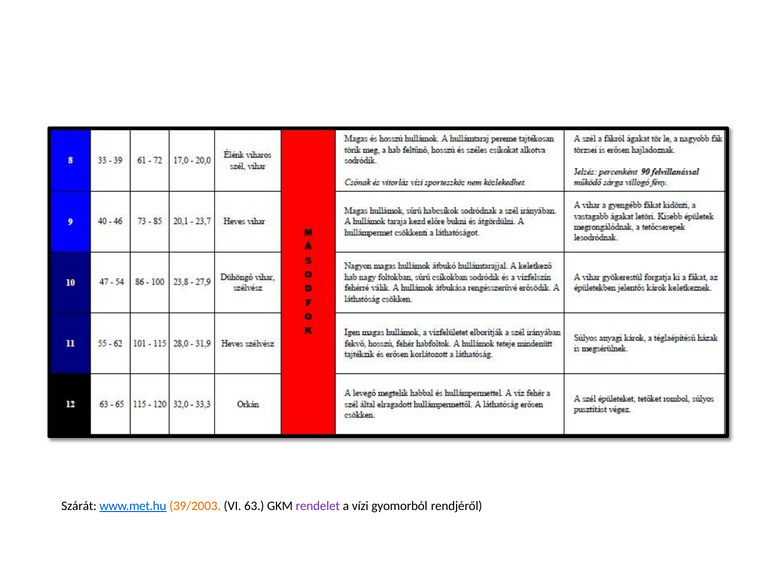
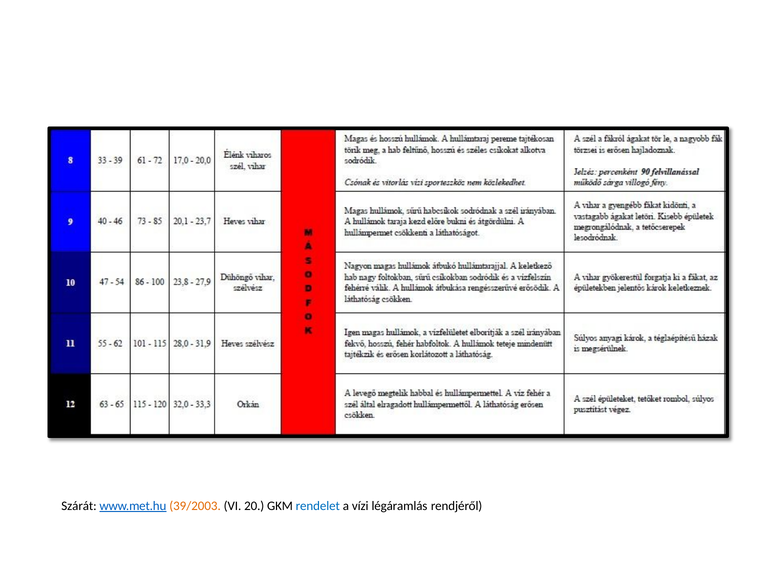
63: 63 -> 20 (254, 506)
rendelet colour: purple -> blue (318, 506)
gyomorból: gyomorból -> légáramlás (399, 506)
